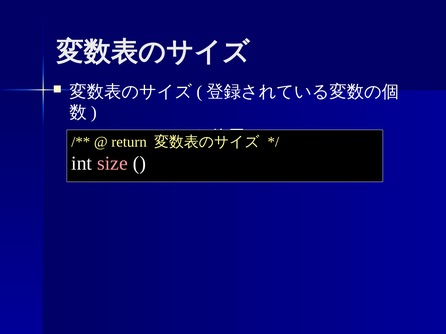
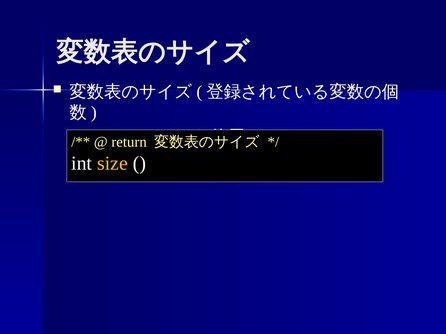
size colour: pink -> yellow (113, 163)
